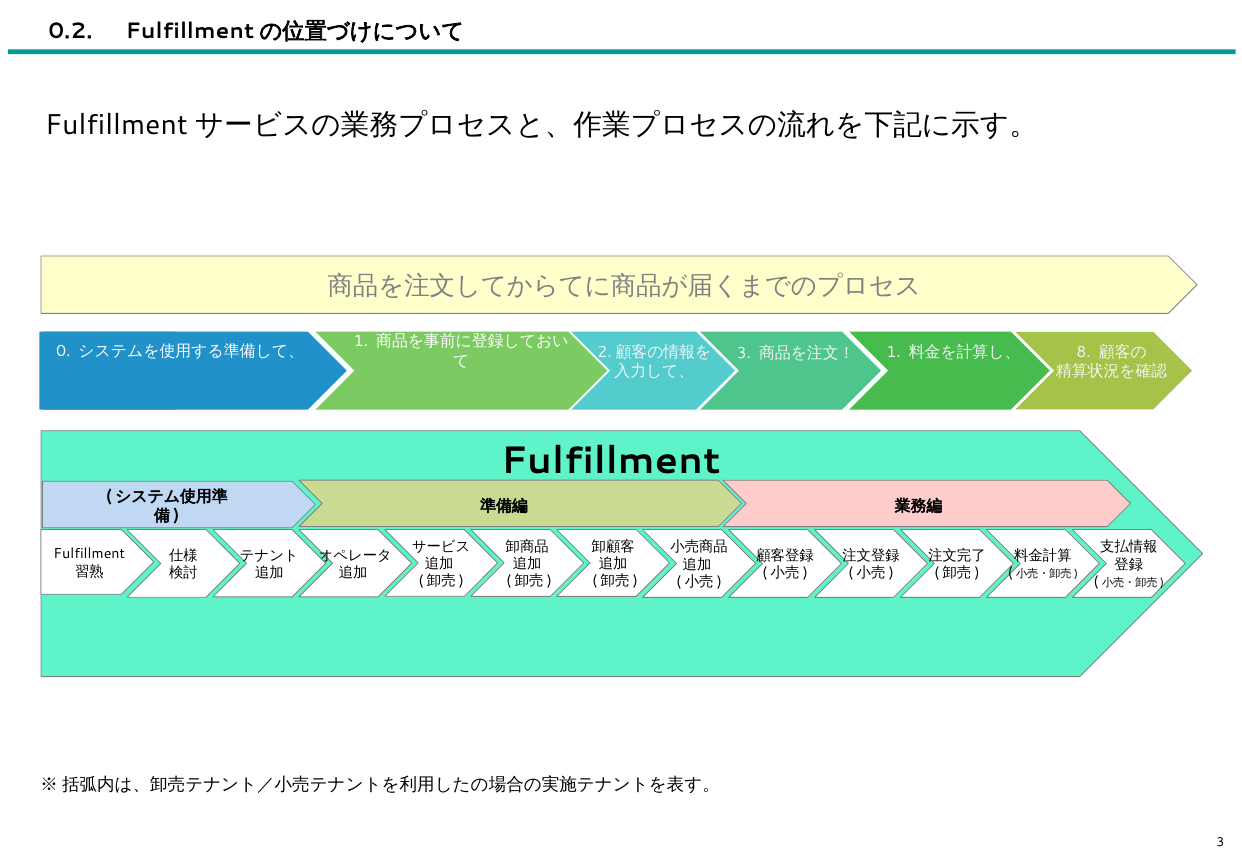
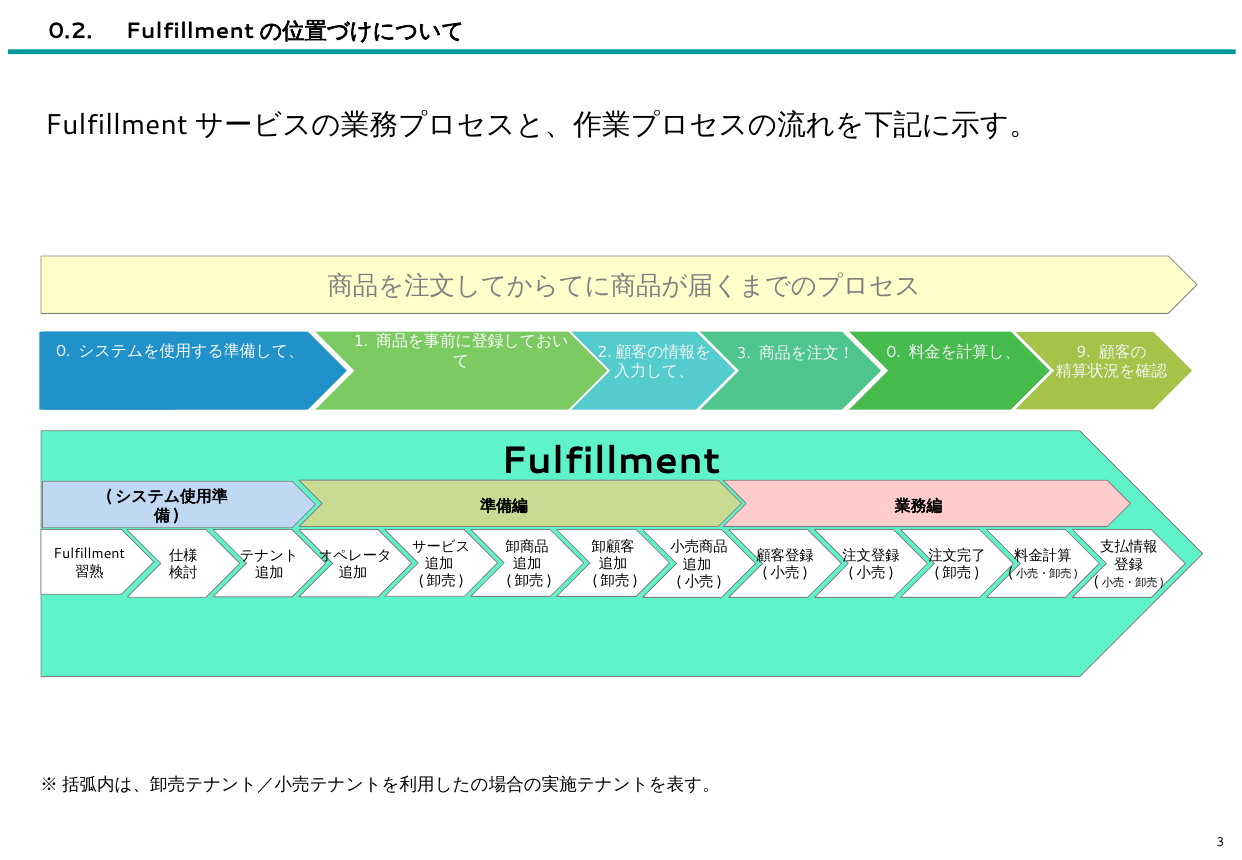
1: 1 -> 0 (894, 352)
8: 8 -> 9 (1084, 352)
